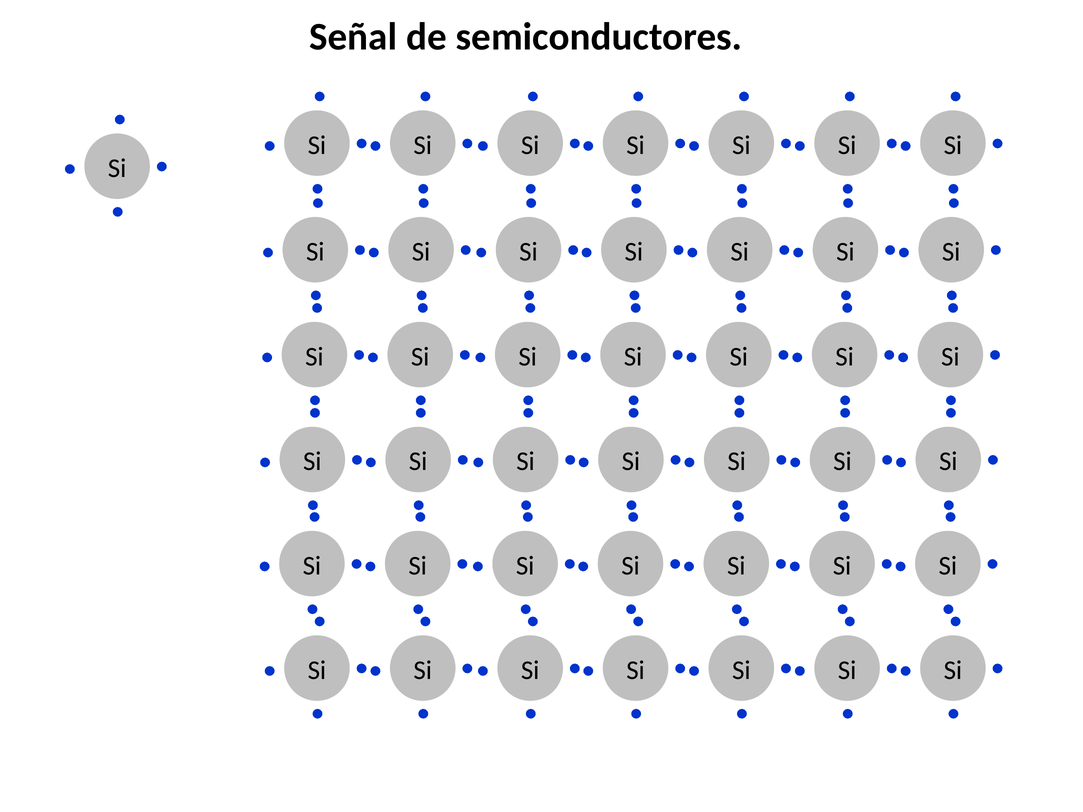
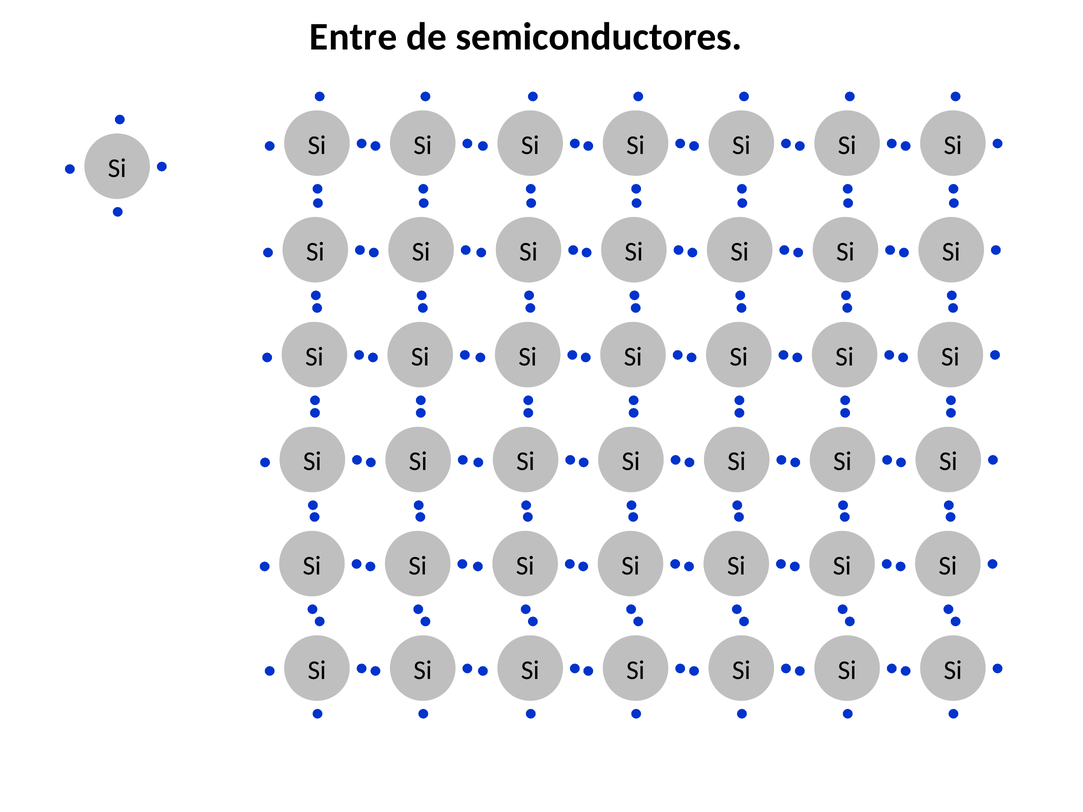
Señal: Señal -> Entre (353, 37)
